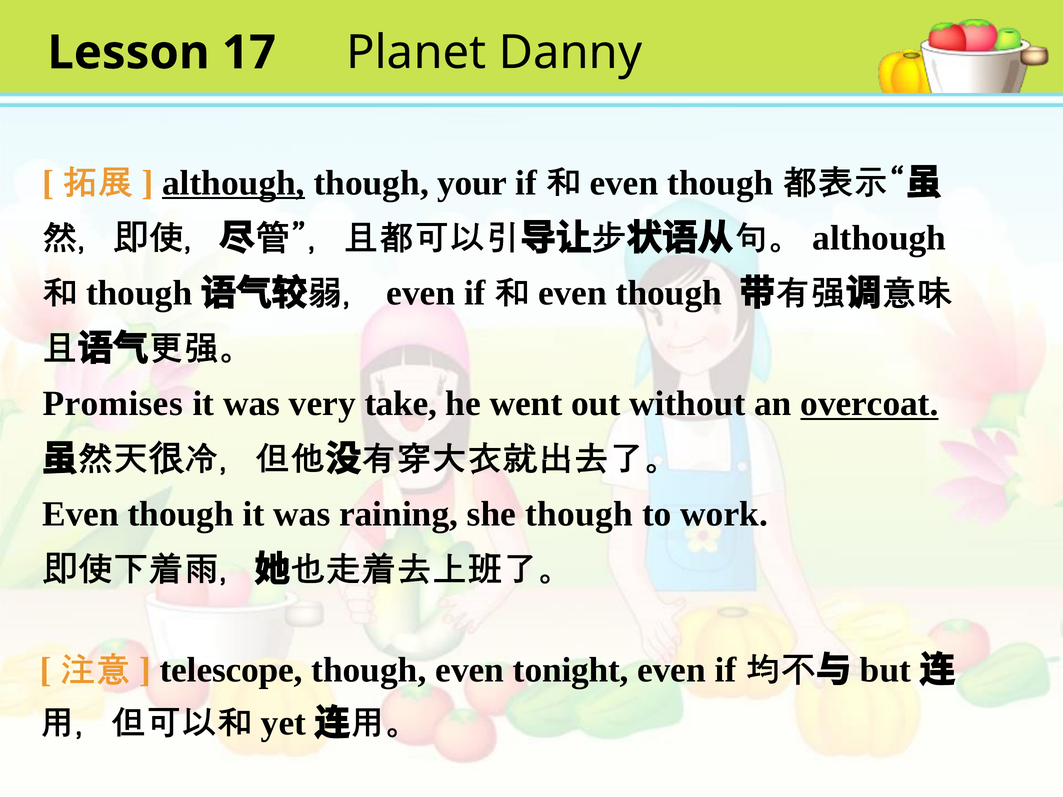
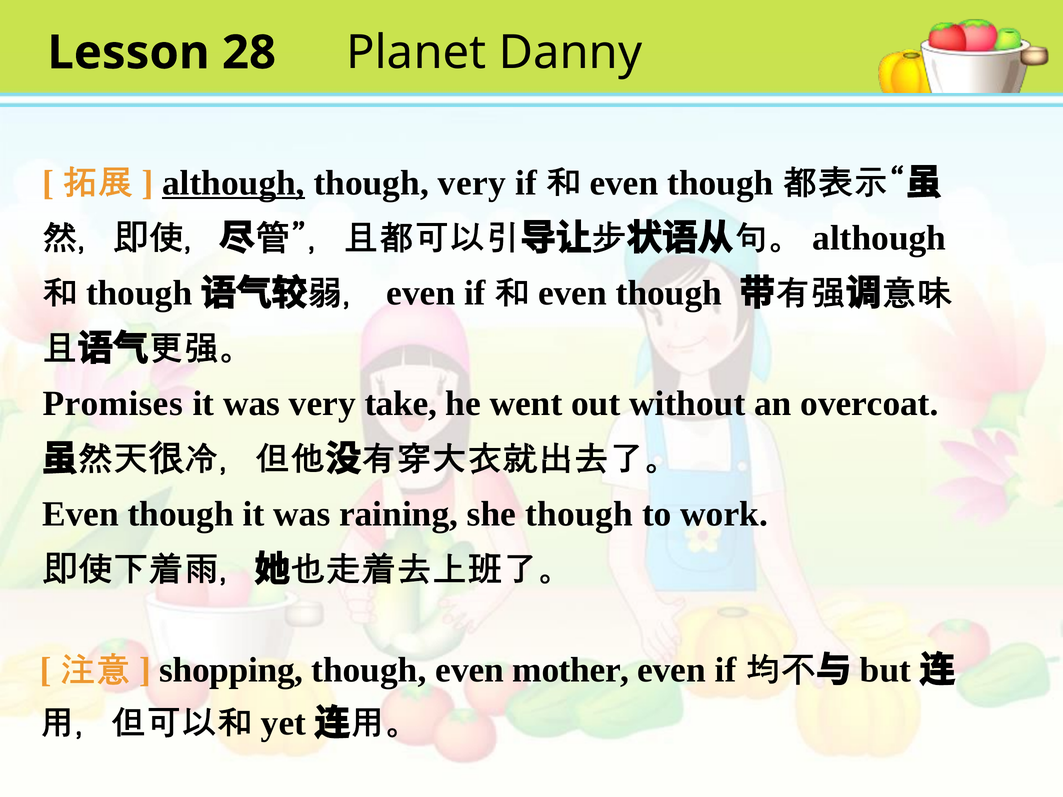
17: 17 -> 28 (249, 53)
though your: your -> very (472, 183)
overcoat underline: present -> none (869, 404)
telescope: telescope -> shopping (231, 670)
tonight: tonight -> mother (571, 670)
